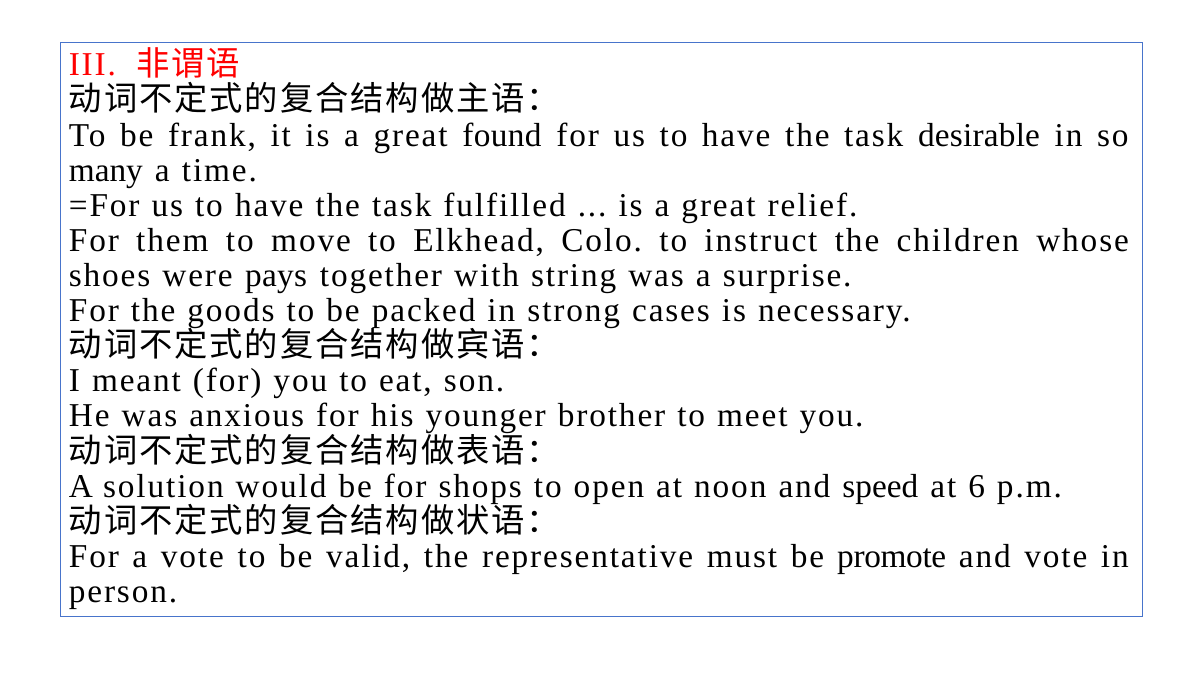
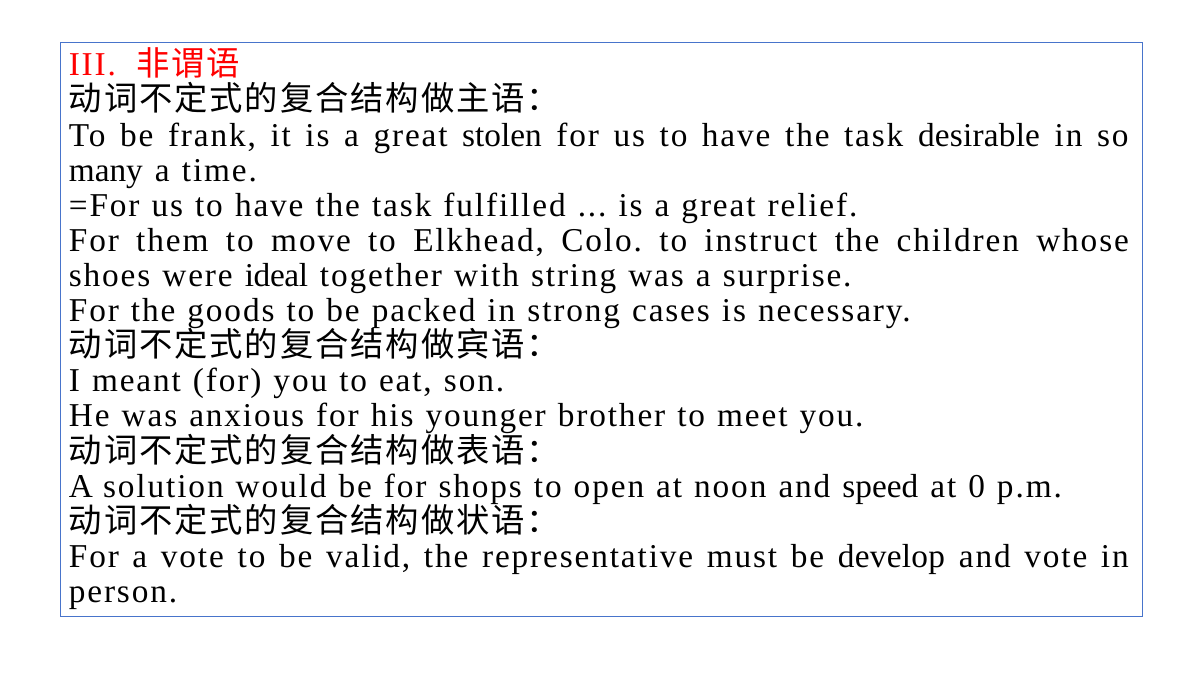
found: found -> stolen (502, 135)
pays: pays -> ideal (276, 275)
6: 6 -> 0 (977, 486)
promote: promote -> develop (891, 556)
